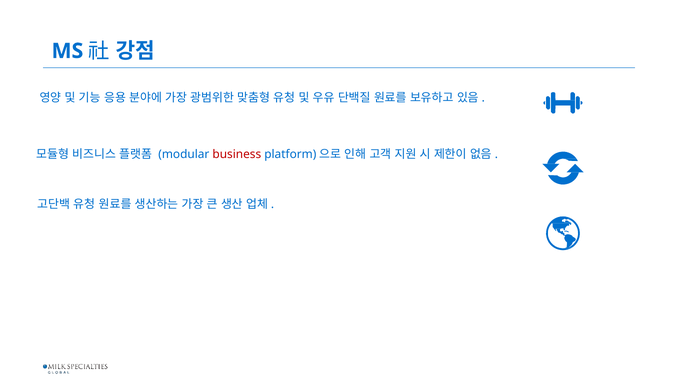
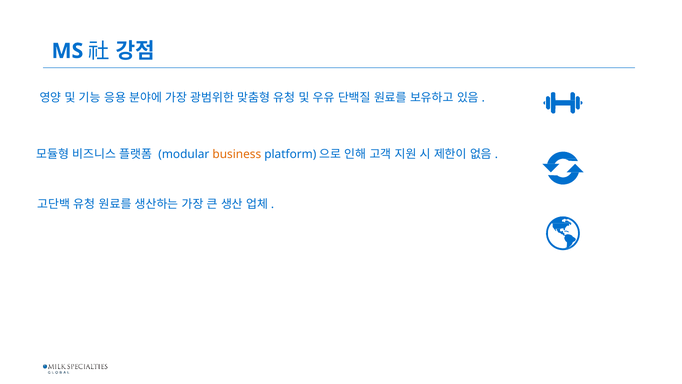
business colour: red -> orange (237, 154)
